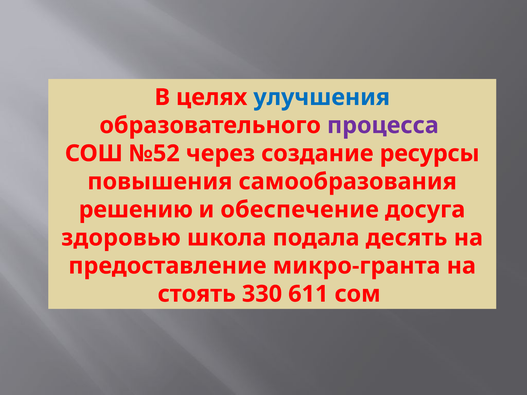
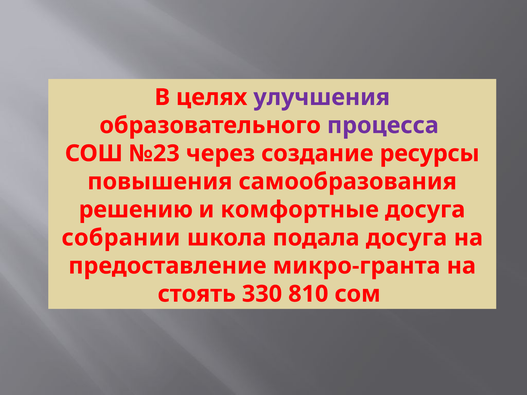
улучшения colour: blue -> purple (322, 97)
№52: №52 -> №23 (154, 154)
обеспечение: обеспечение -> комфортные (300, 210)
здоровью: здоровью -> собрании (121, 238)
подала десять: десять -> досуга (407, 238)
611: 611 -> 810 (308, 294)
